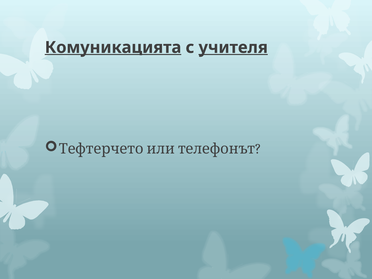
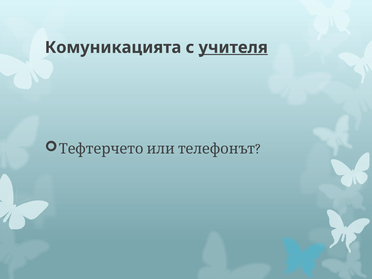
Комуникацията underline: present -> none (113, 47)
